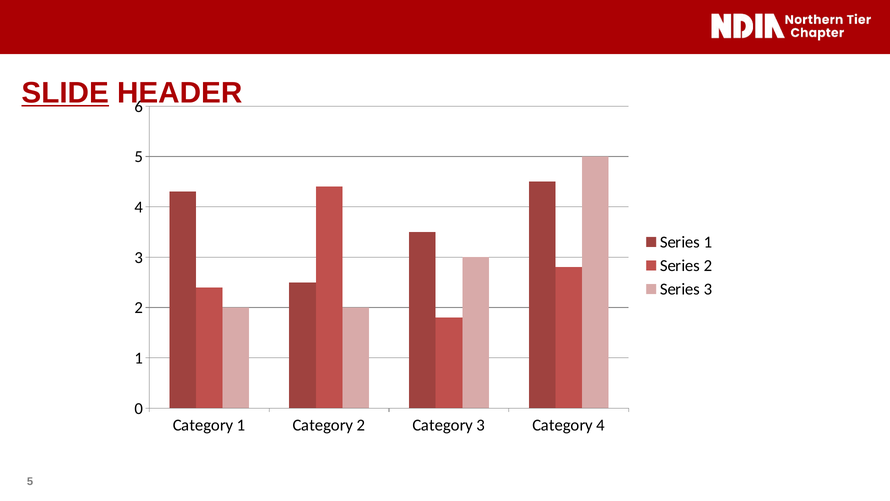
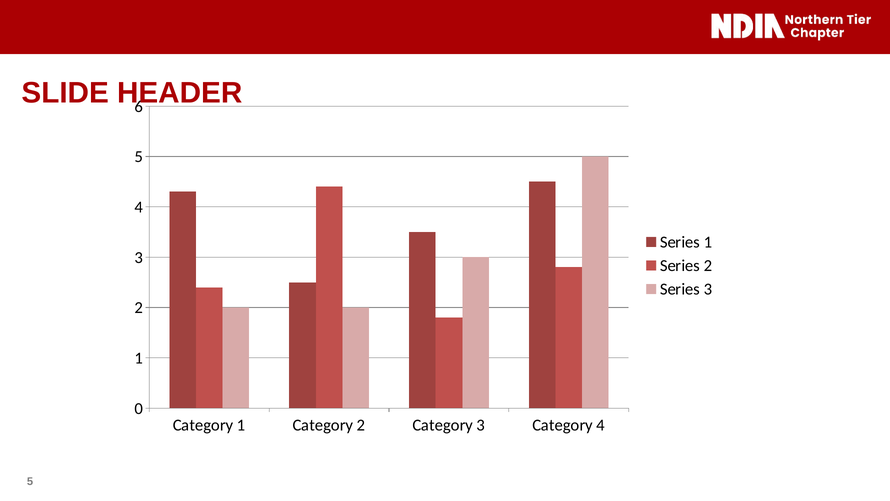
SLIDE underline: present -> none (65, 93)
